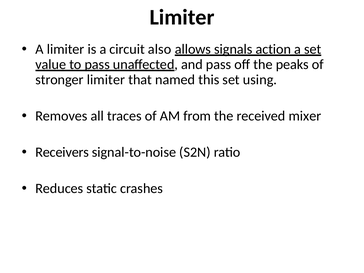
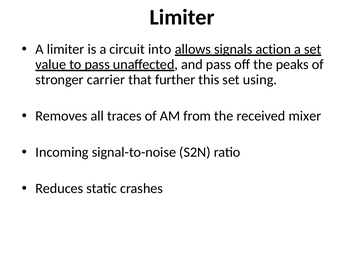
also: also -> into (160, 49)
stronger limiter: limiter -> carrier (106, 80)
named: named -> further (175, 80)
Receivers: Receivers -> Incoming (62, 152)
